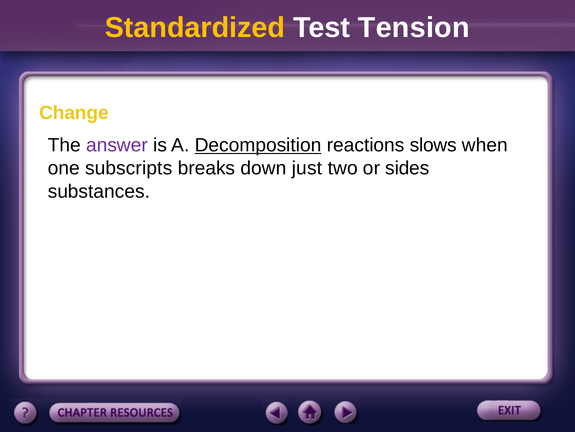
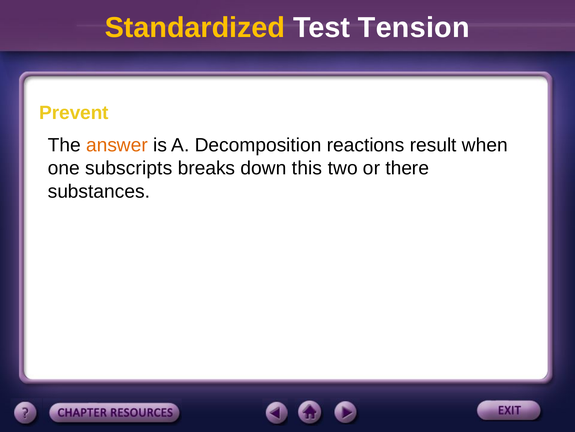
Change: Change -> Prevent (74, 113)
answer colour: purple -> orange (117, 145)
Decomposition underline: present -> none (258, 145)
slows: slows -> result (433, 145)
just: just -> this (307, 168)
sides: sides -> there (407, 168)
